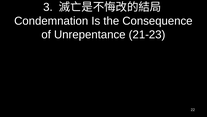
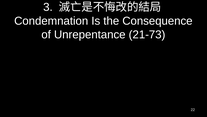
21-23: 21-23 -> 21-73 (147, 35)
